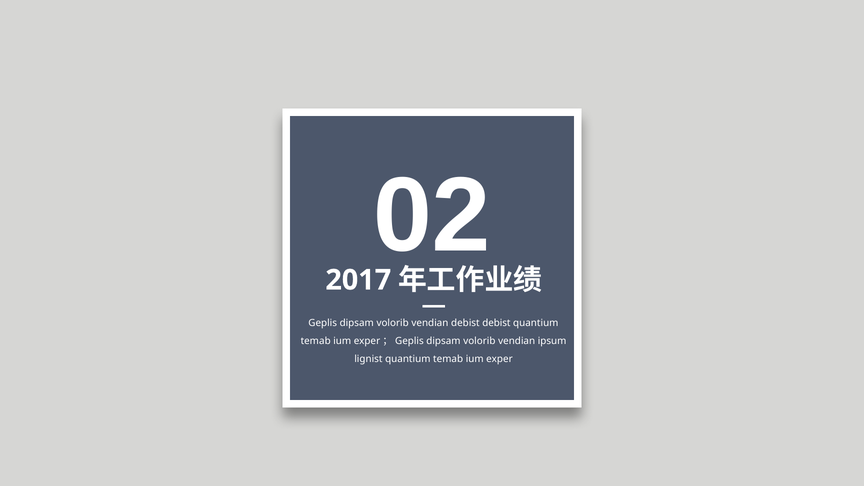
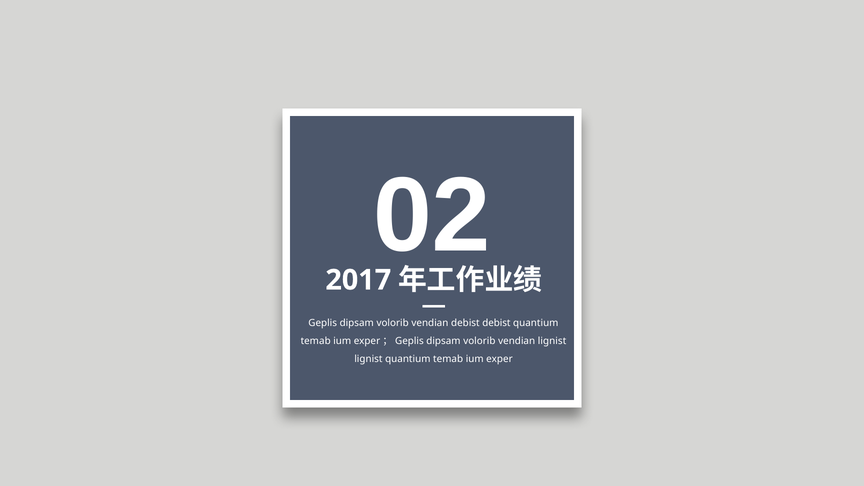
vendian ipsum: ipsum -> lignist (552, 341)
